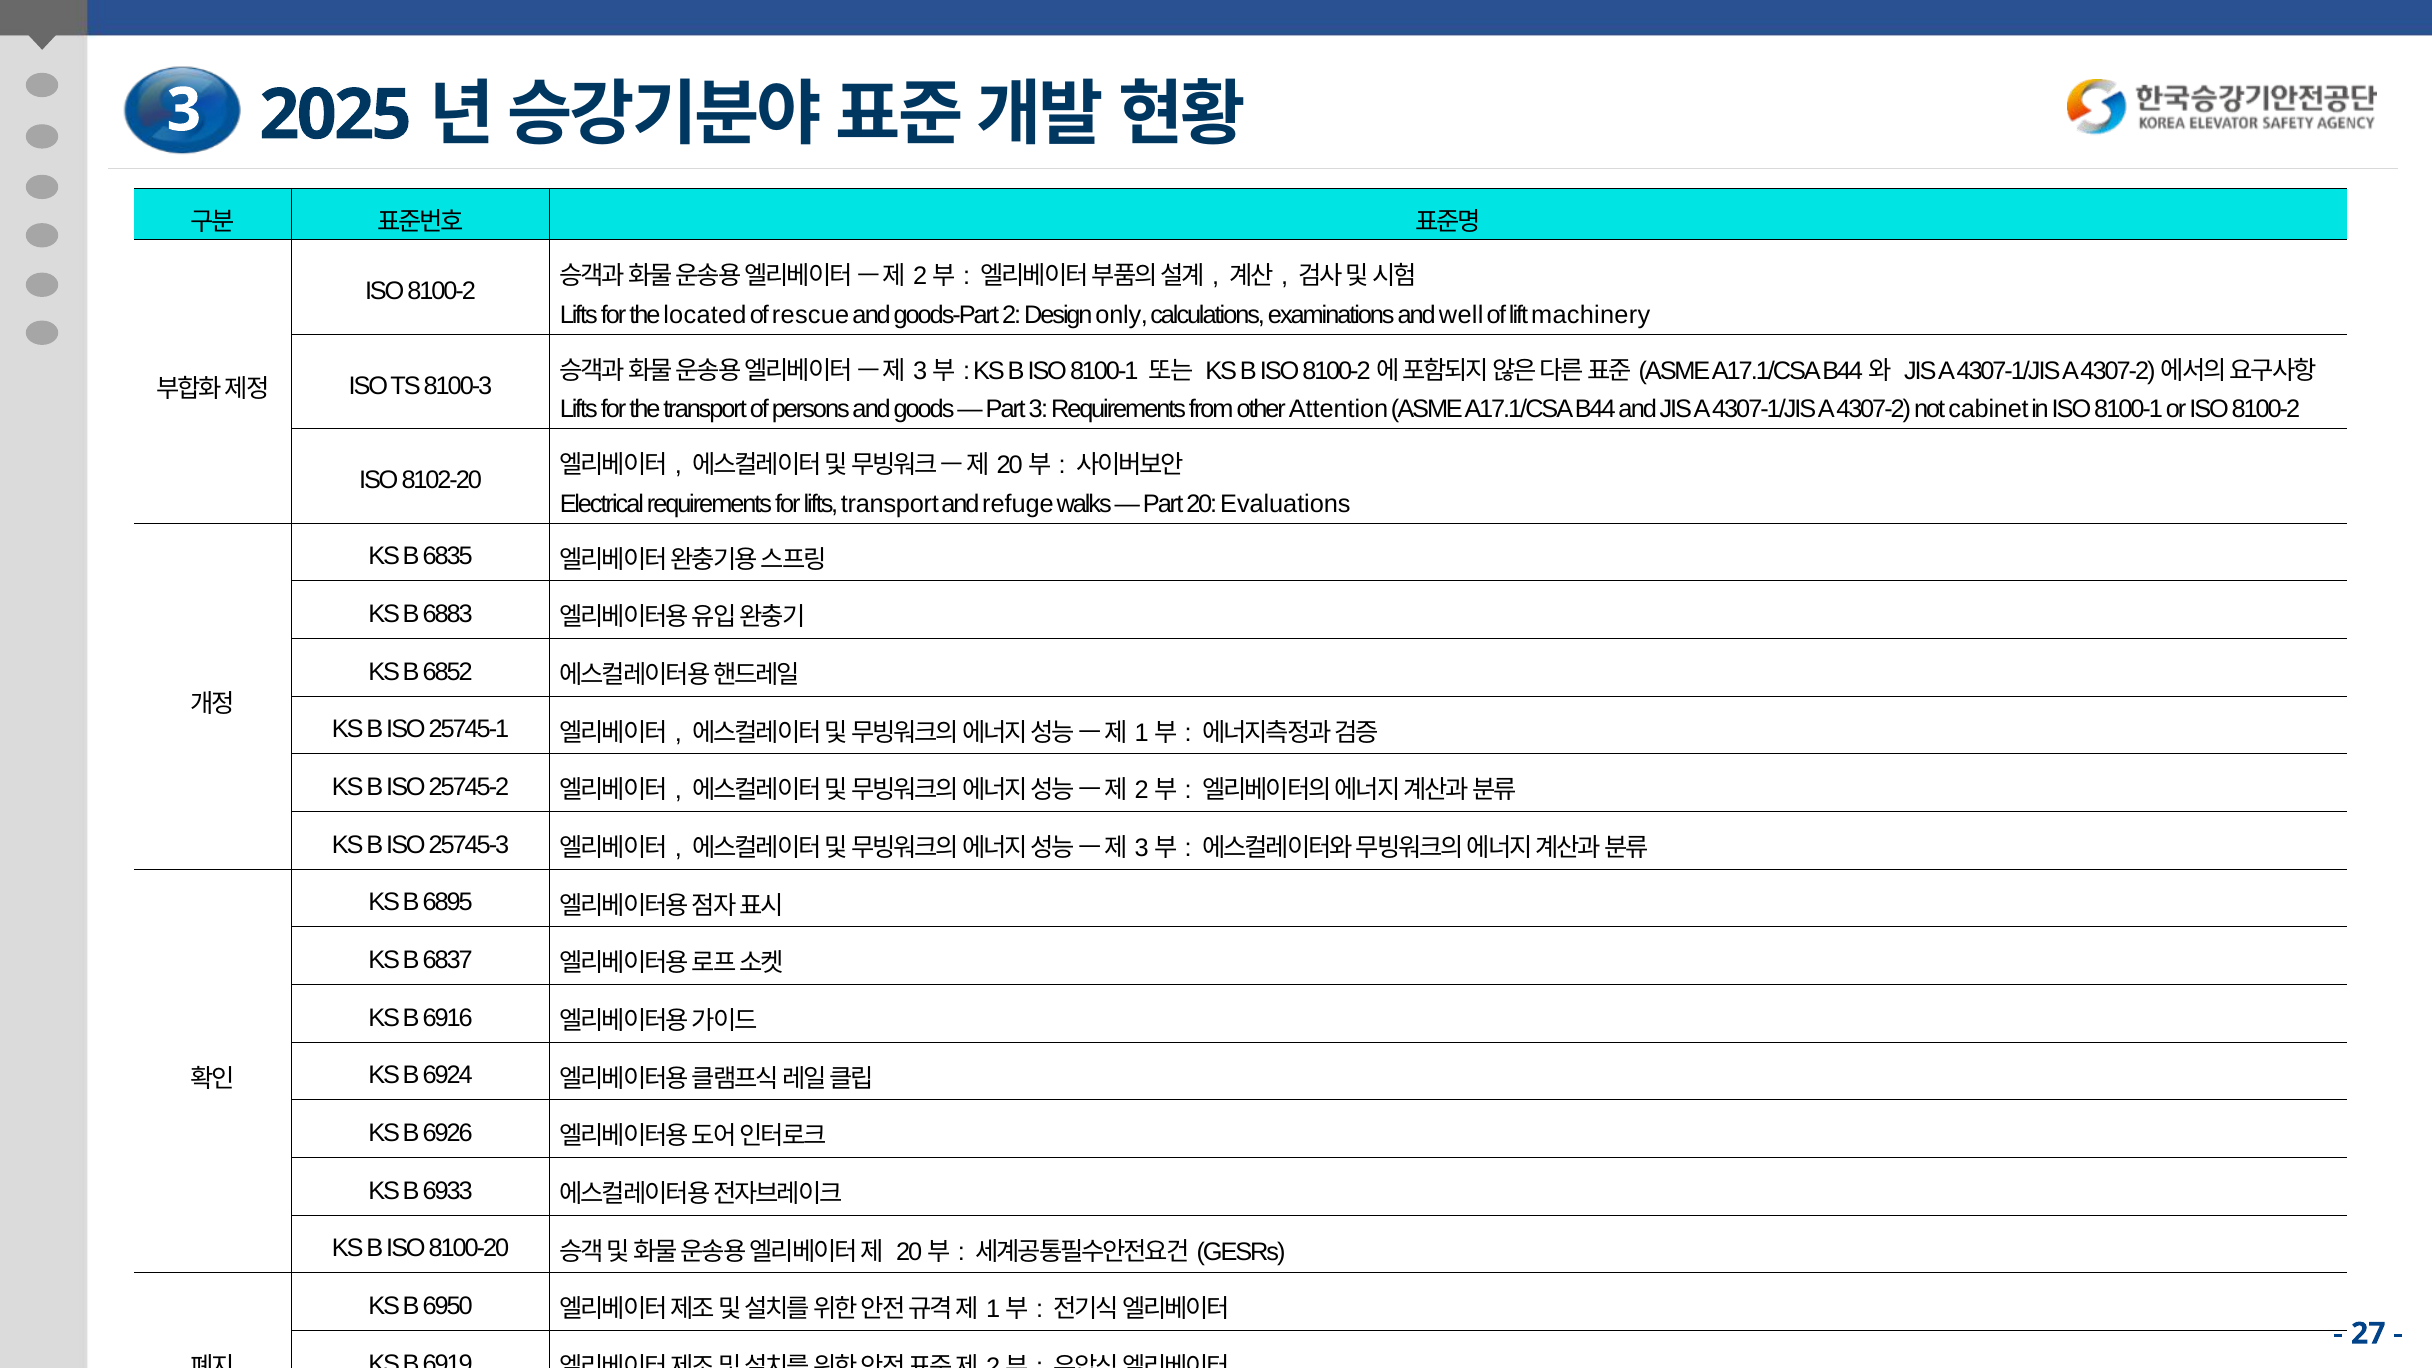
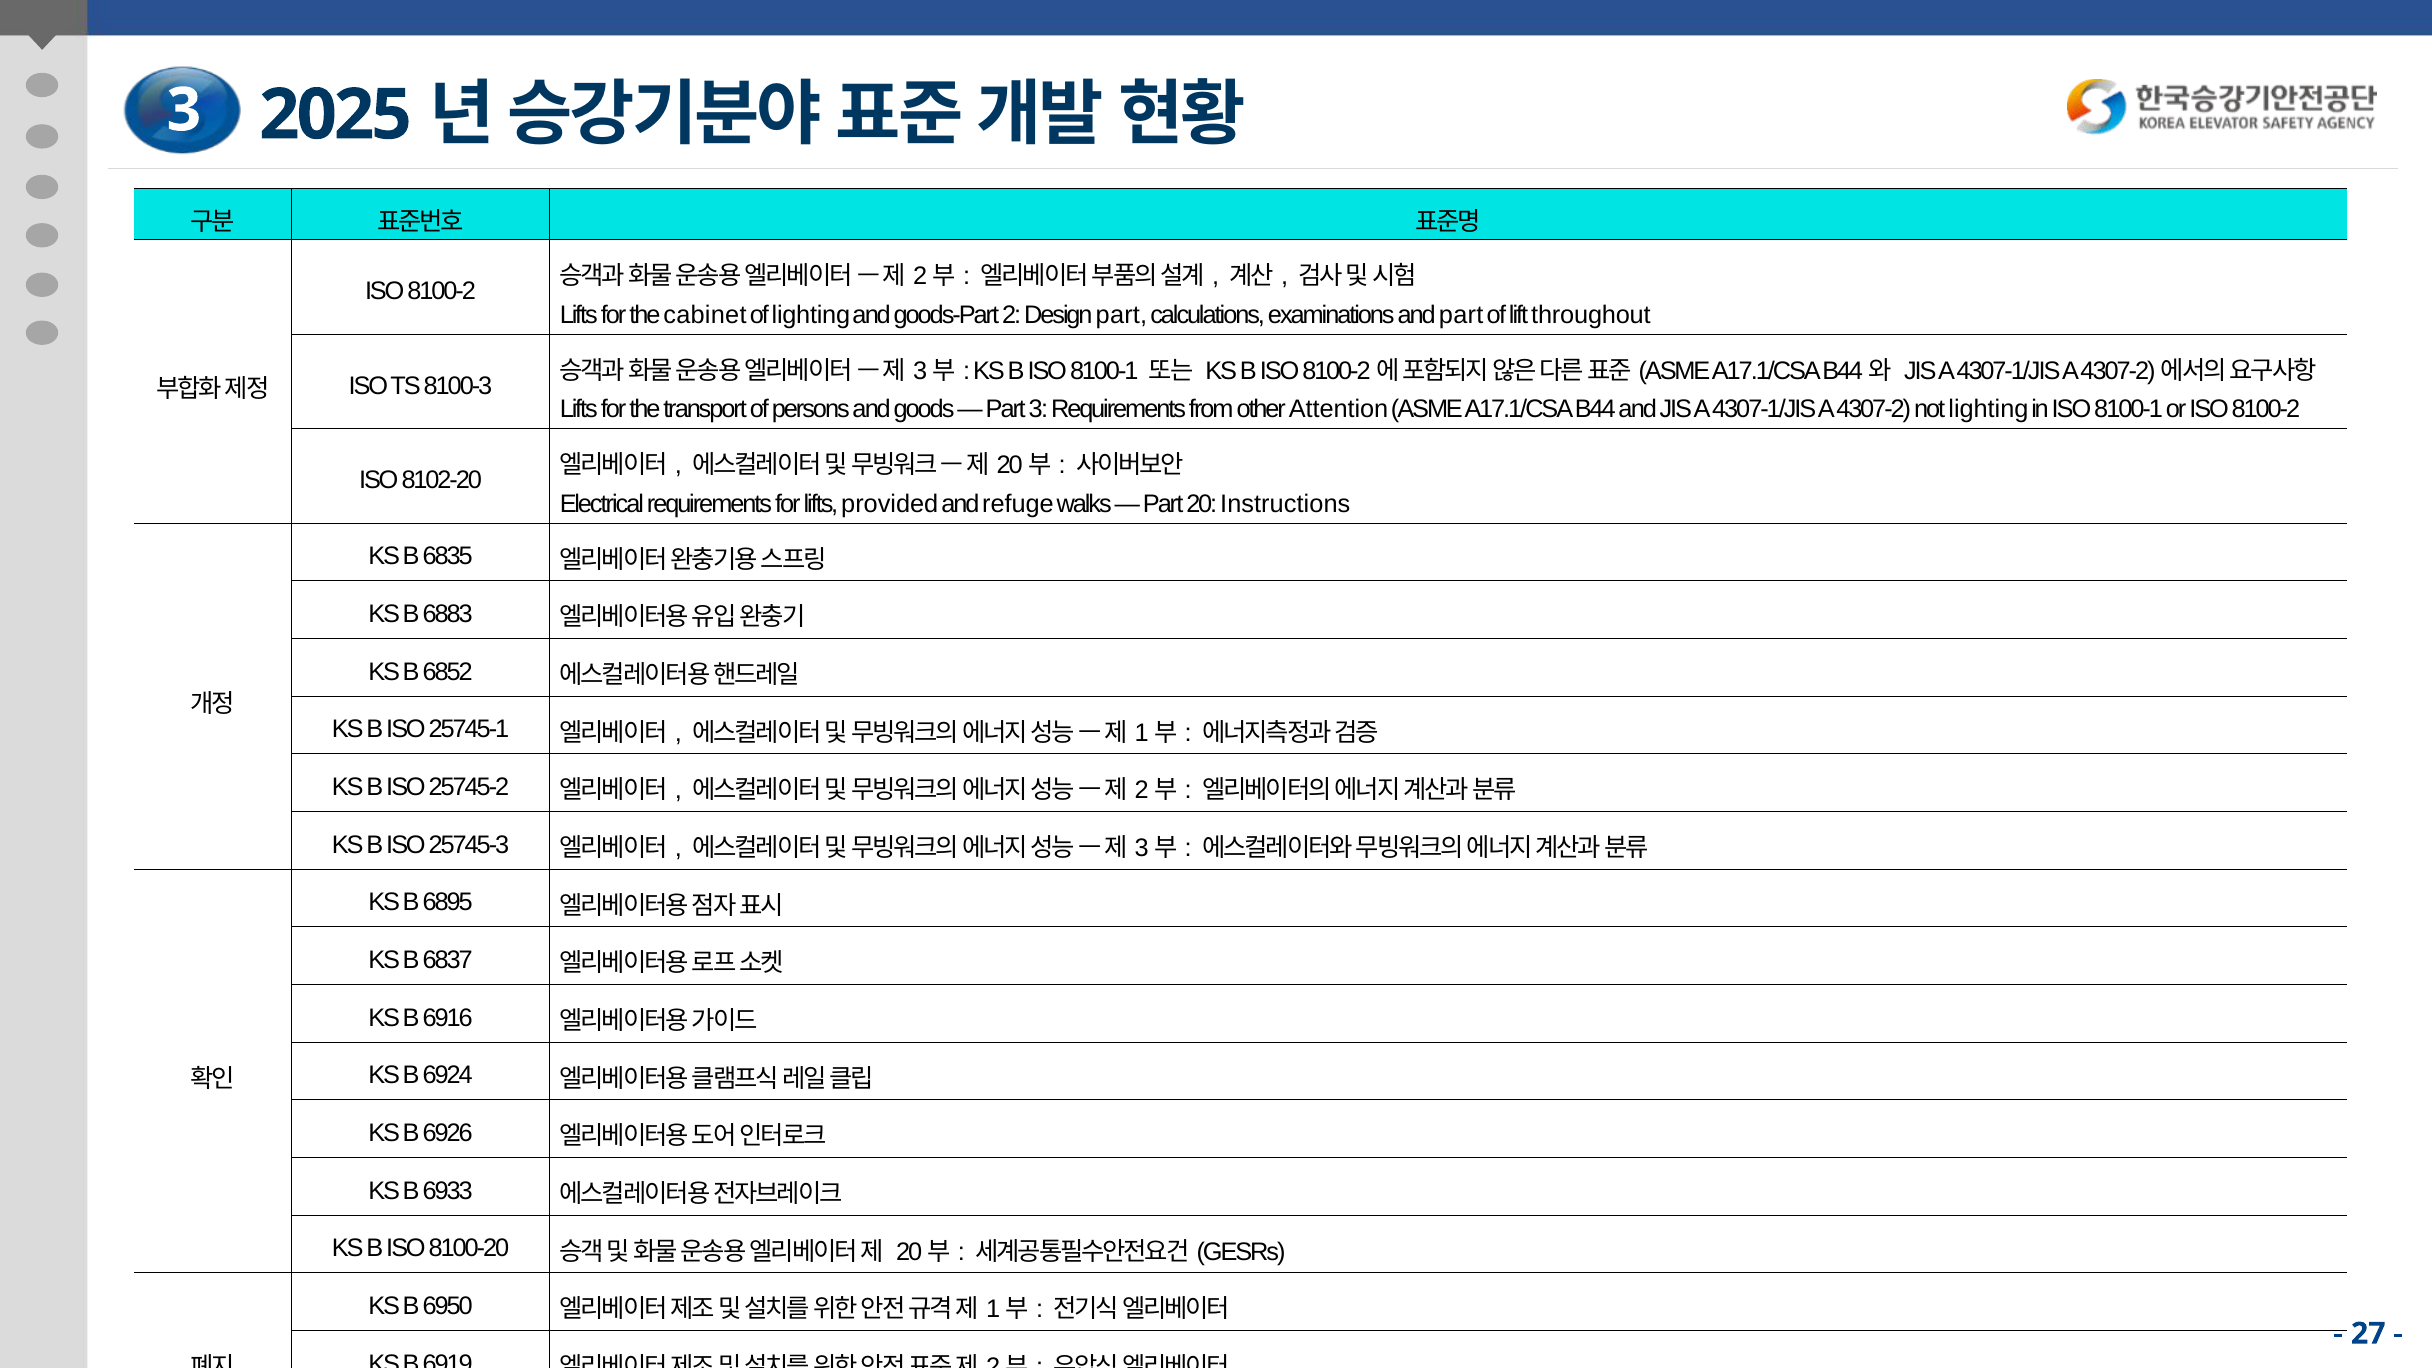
located: located -> cabinet (705, 315)
of rescue: rescue -> lighting (811, 315)
Design only: only -> part (1121, 315)
and well: well -> part (1461, 315)
machinery: machinery -> throughout (1591, 315)
not cabinet: cabinet -> lighting (1988, 410)
lifts transport: transport -> provided (890, 504)
Evaluations: Evaluations -> Instructions (1285, 504)
